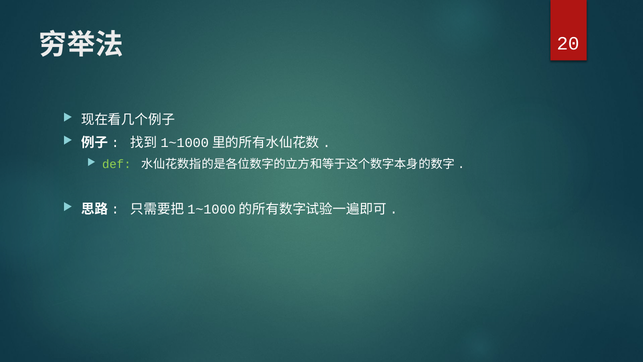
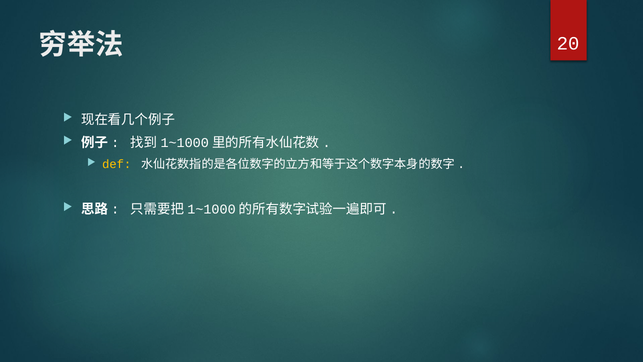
def colour: light green -> yellow (117, 164)
